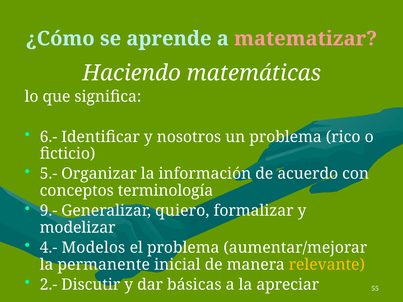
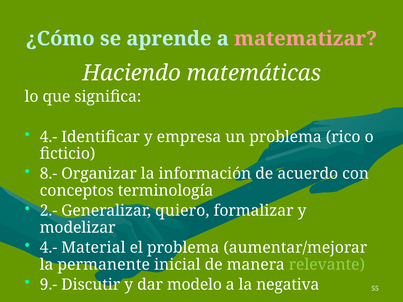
6.-: 6.- -> 4.- (48, 137)
nosotros: nosotros -> empresa (189, 137)
5.-: 5.- -> 8.- (48, 174)
9.-: 9.- -> 2.- (48, 211)
Modelos: Modelos -> Material (93, 248)
relevante colour: yellow -> light green (327, 265)
2.-: 2.- -> 9.- (48, 285)
básicas: básicas -> modelo (194, 285)
apreciar: apreciar -> negativa (288, 285)
